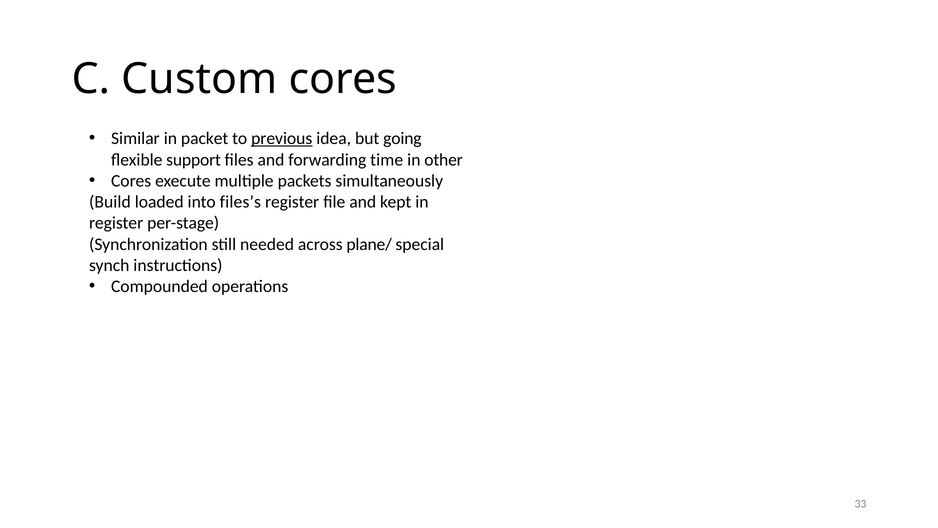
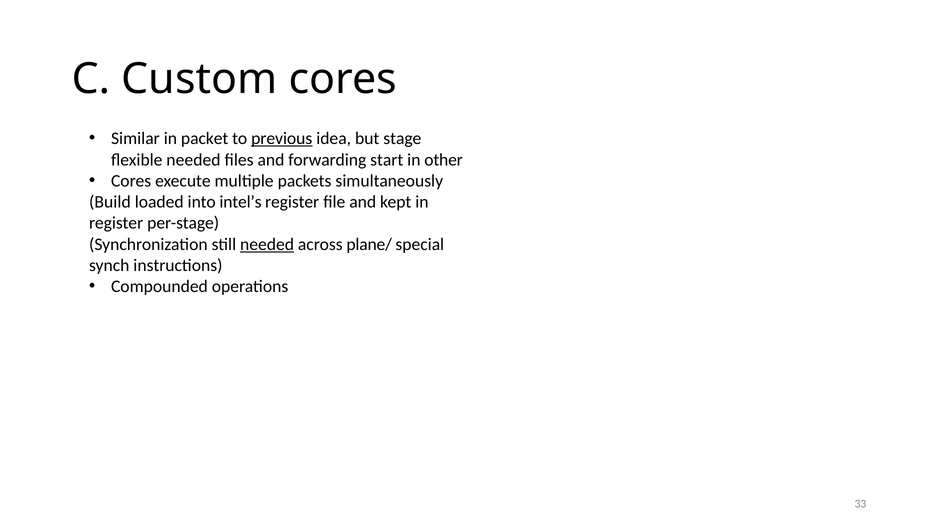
going: going -> stage (402, 139)
flexible support: support -> needed (193, 160)
time: time -> start (387, 160)
files’s: files’s -> intel’s (241, 202)
needed underline: none -> present (267, 244)
